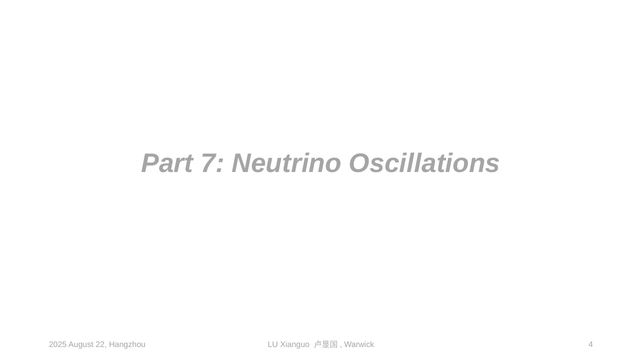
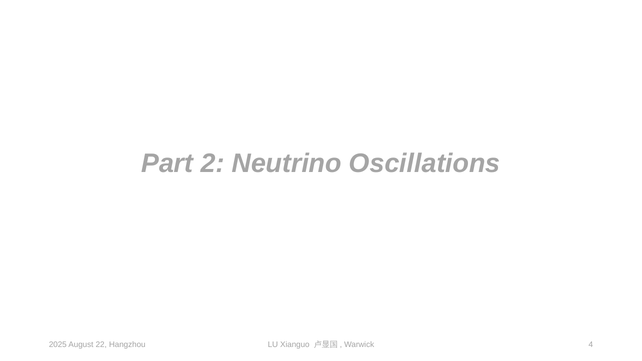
7: 7 -> 2 (213, 164)
